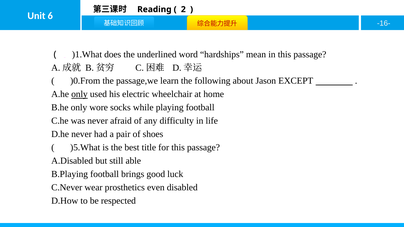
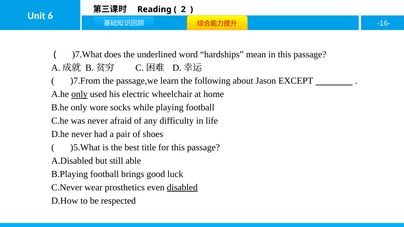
)1.What: )1.What -> )7.What (87, 54)
)0.From: )0.From -> )7.From (85, 81)
disabled underline: none -> present (182, 188)
